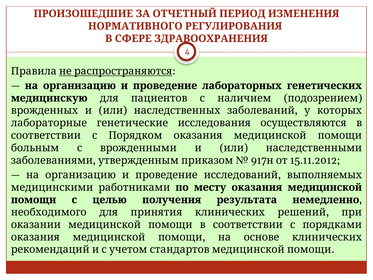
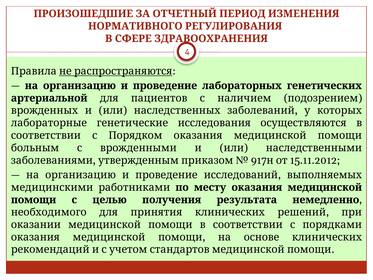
медицинскую: медицинскую -> артериальной (49, 98)
